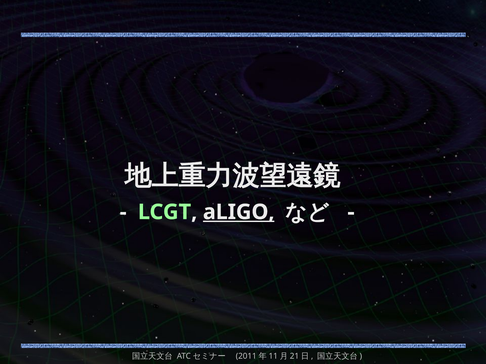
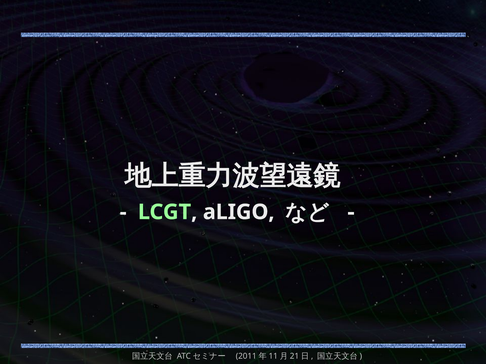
aLIGO underline: present -> none (239, 212)
